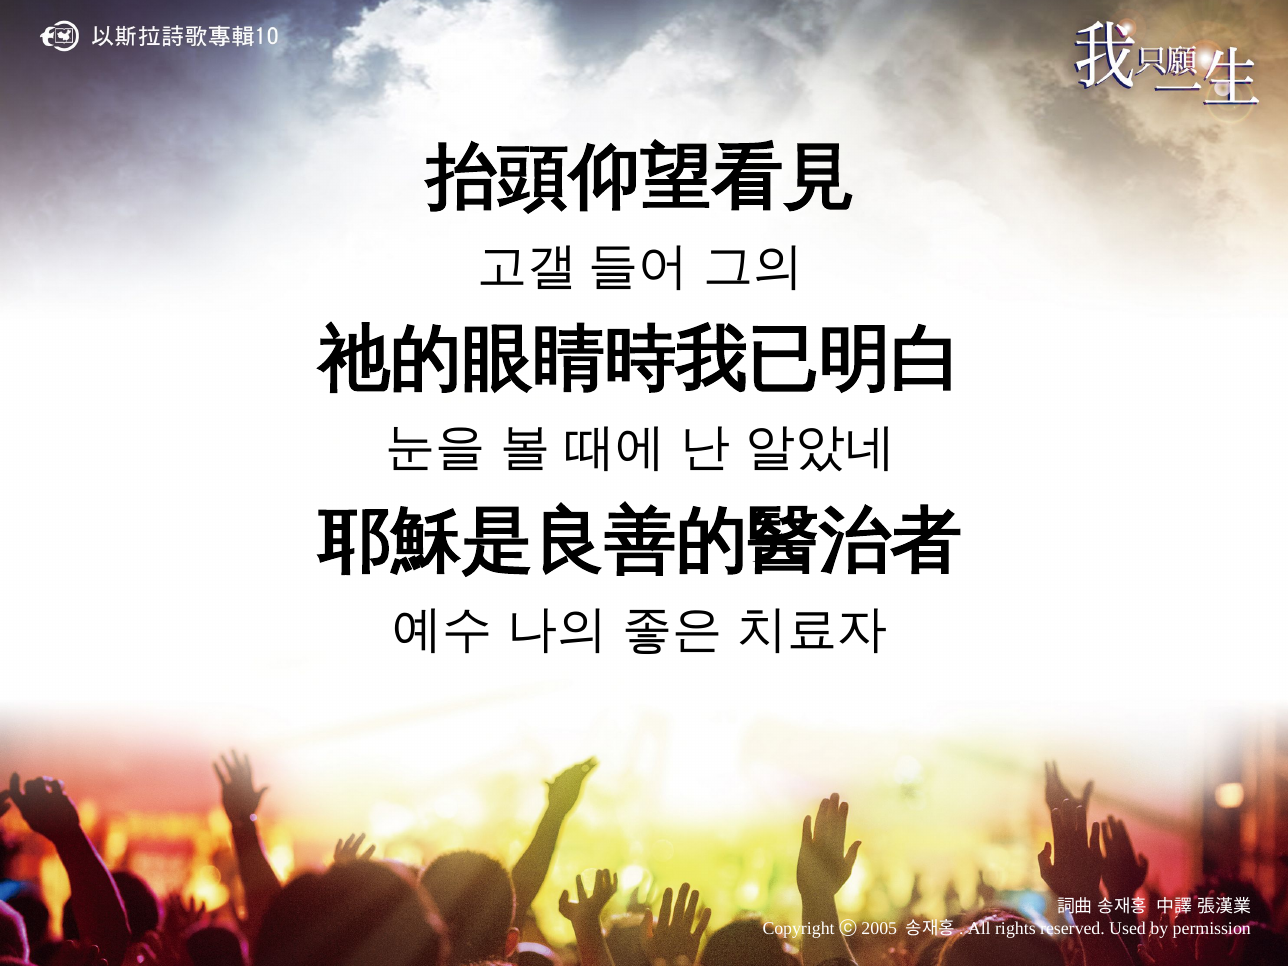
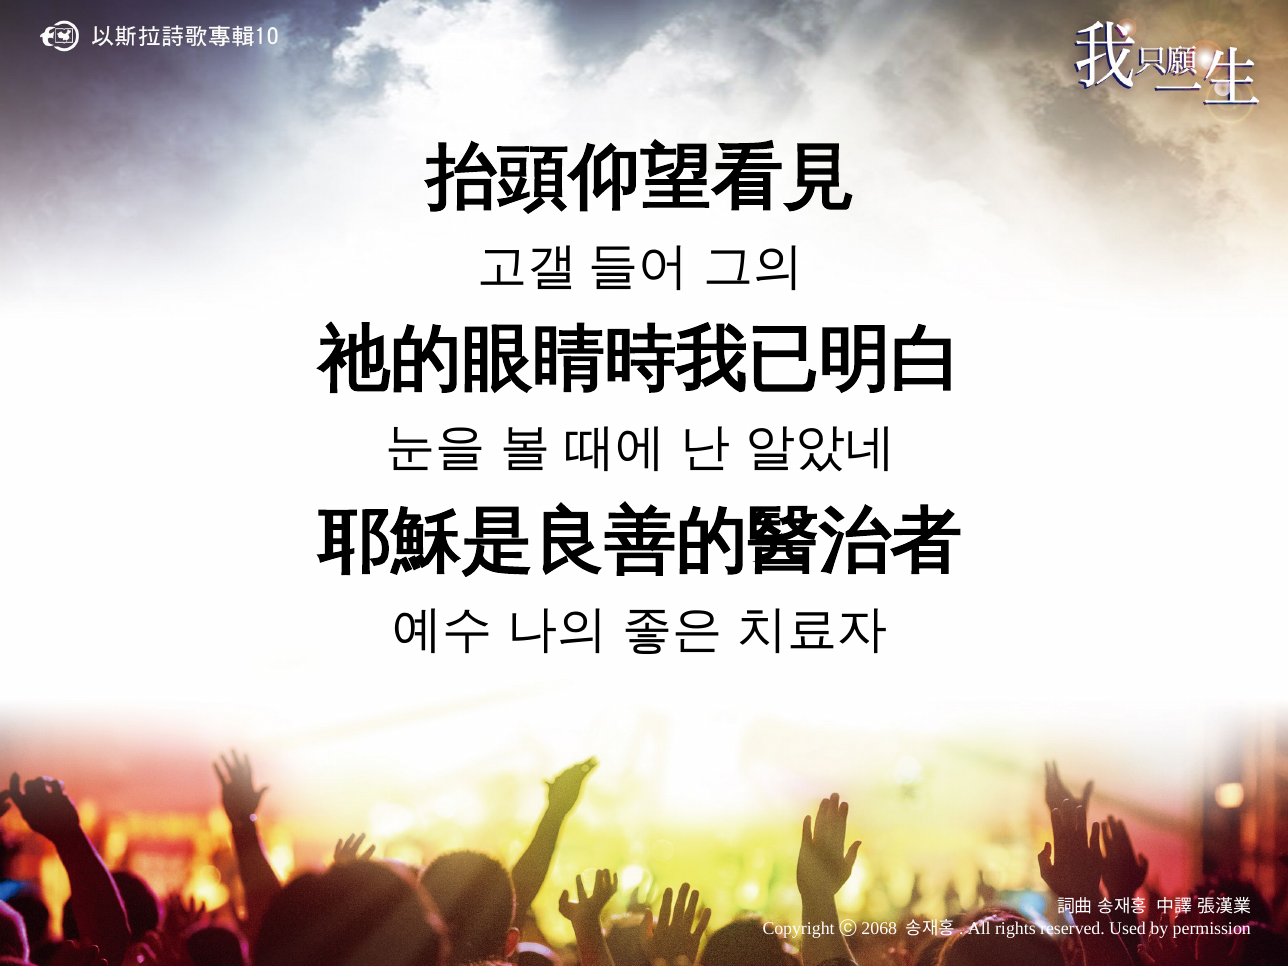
2005: 2005 -> 2068 (879, 928)
